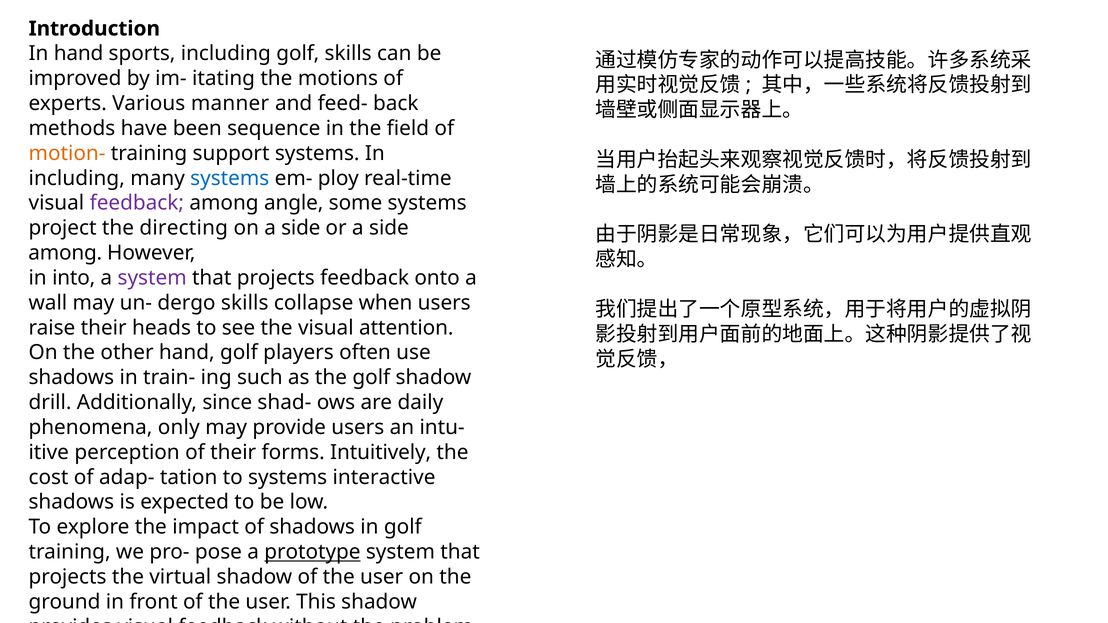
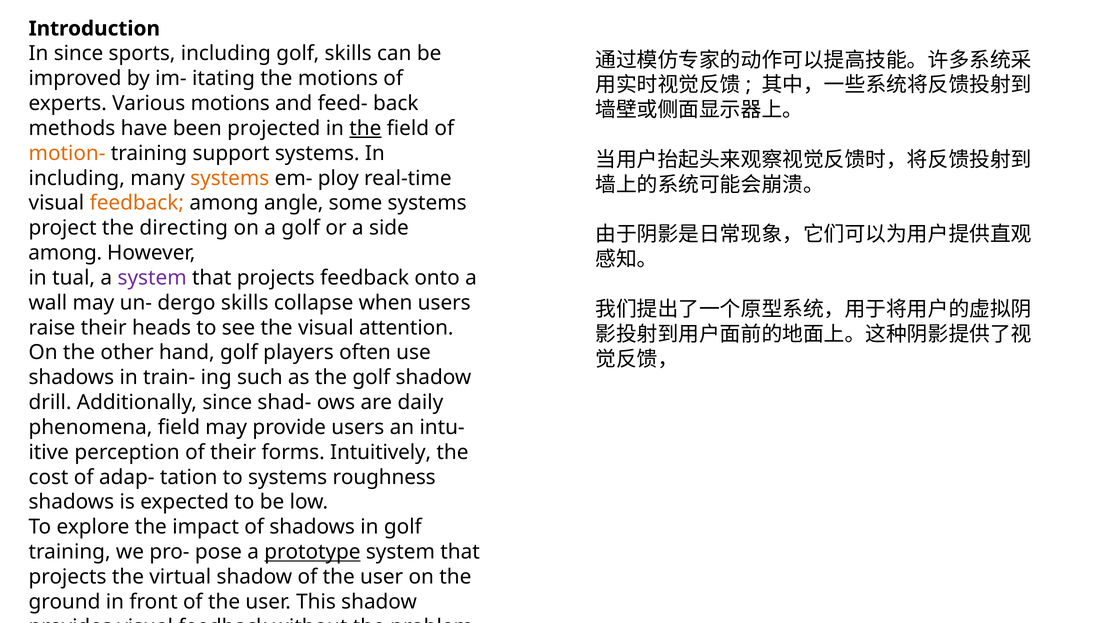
In hand: hand -> since (79, 54)
Various manner: manner -> motions (230, 103)
sequence: sequence -> projected (274, 128)
the underline: none -> present (365, 128)
systems colour: blue -> orange (230, 178)
feedback colour: purple -> orange (137, 203)
on a side: side -> golf (301, 228)
into: into -> tual (74, 278)
phenomena only: only -> field (179, 428)
interactive: interactive -> roughness (384, 477)
